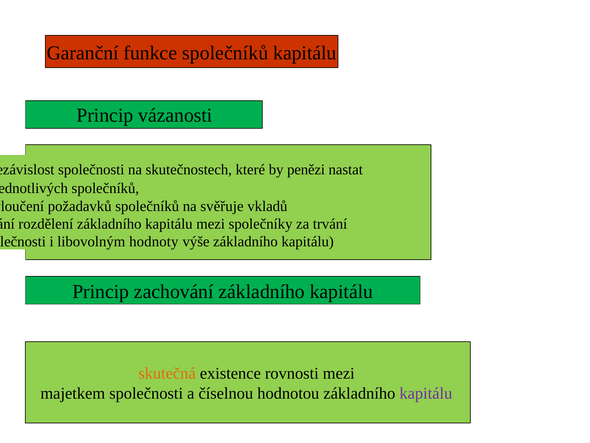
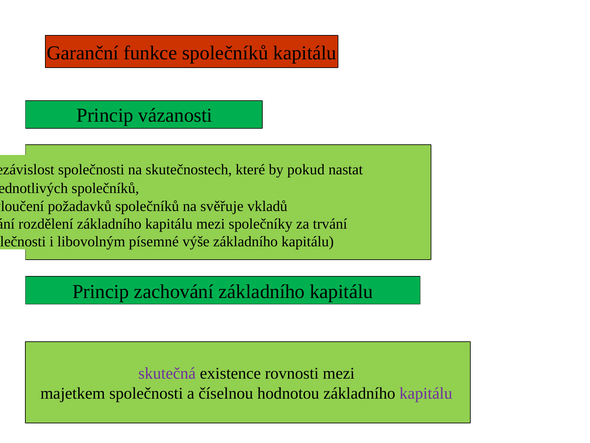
penězi: penězi -> pokud (306, 170)
hodnoty: hodnoty -> písemné (154, 241)
skutečná colour: orange -> purple (167, 373)
